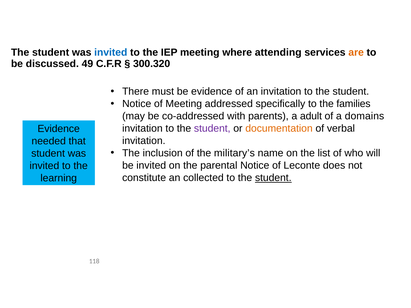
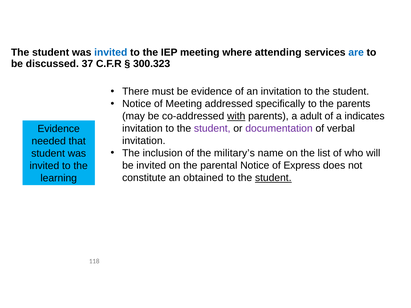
are colour: orange -> blue (356, 53)
49: 49 -> 37 (87, 64)
300.320: 300.320 -> 300.323 (152, 64)
the families: families -> parents (353, 104)
with underline: none -> present (236, 116)
domains: domains -> indicates (365, 116)
documentation colour: orange -> purple (279, 129)
Leconte: Leconte -> Express (302, 166)
collected: collected -> obtained (203, 178)
